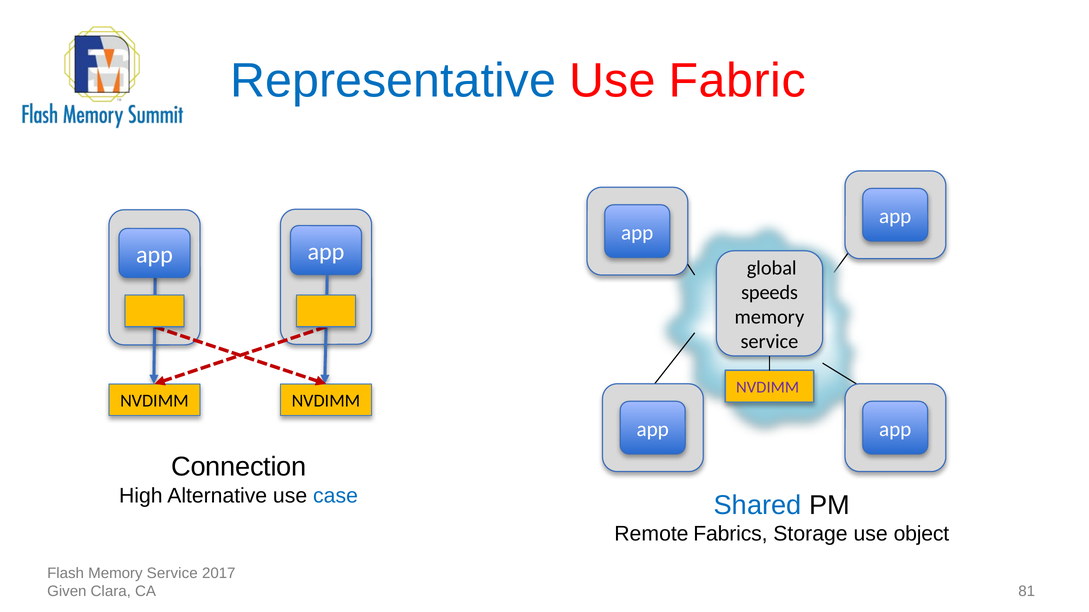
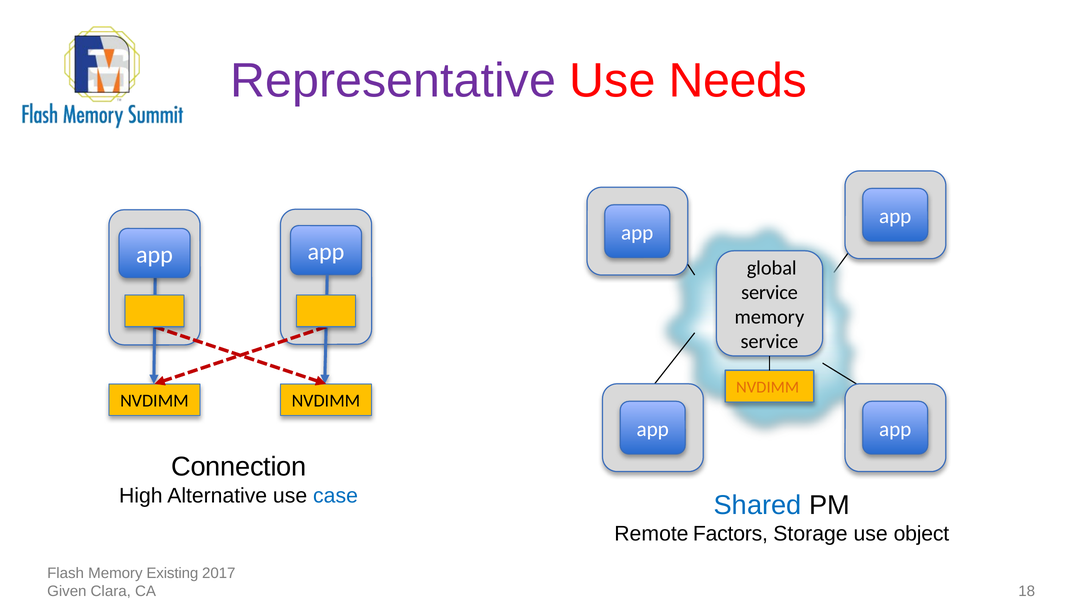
Representative colour: blue -> purple (393, 81)
Fabric: Fabric -> Needs (738, 81)
speeds: speeds -> service (770, 293)
NVDIMM colour: purple -> orange (768, 388)
Fabrics: Fabrics -> Factors (730, 534)
Flash Memory Service: Service -> Existing (172, 574)
81: 81 -> 18 (1027, 592)
